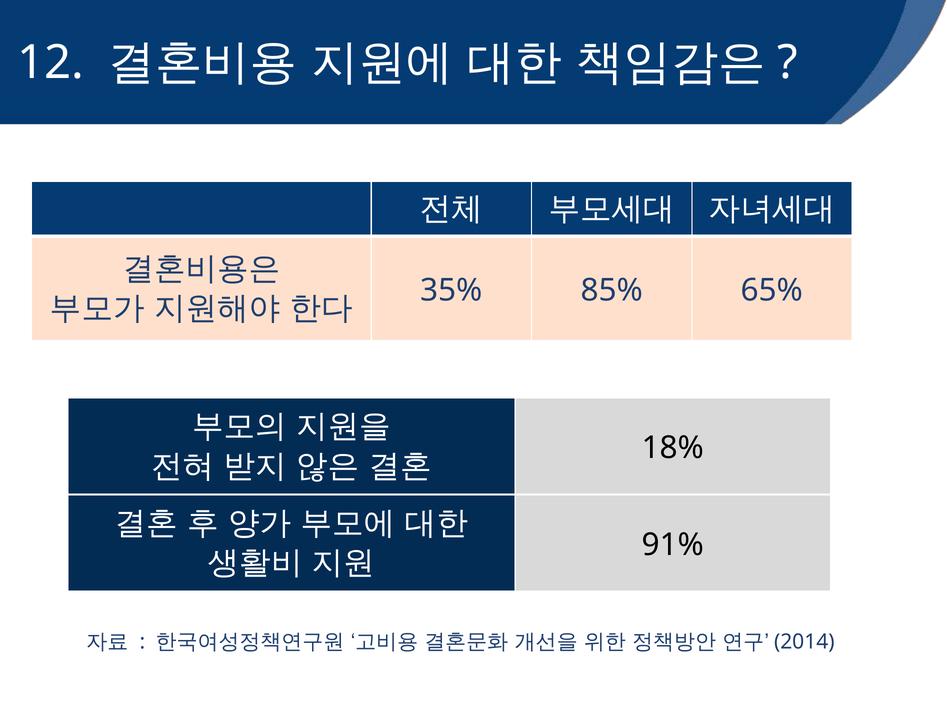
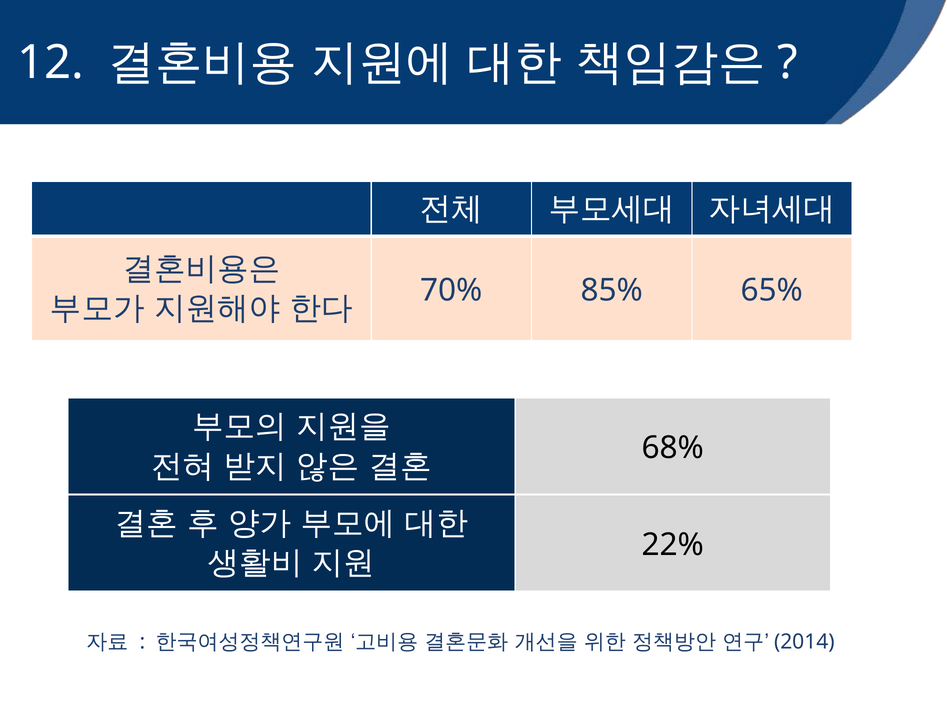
35%: 35% -> 70% (451, 290)
18%: 18% -> 68% (673, 448)
91%: 91% -> 22% (673, 545)
